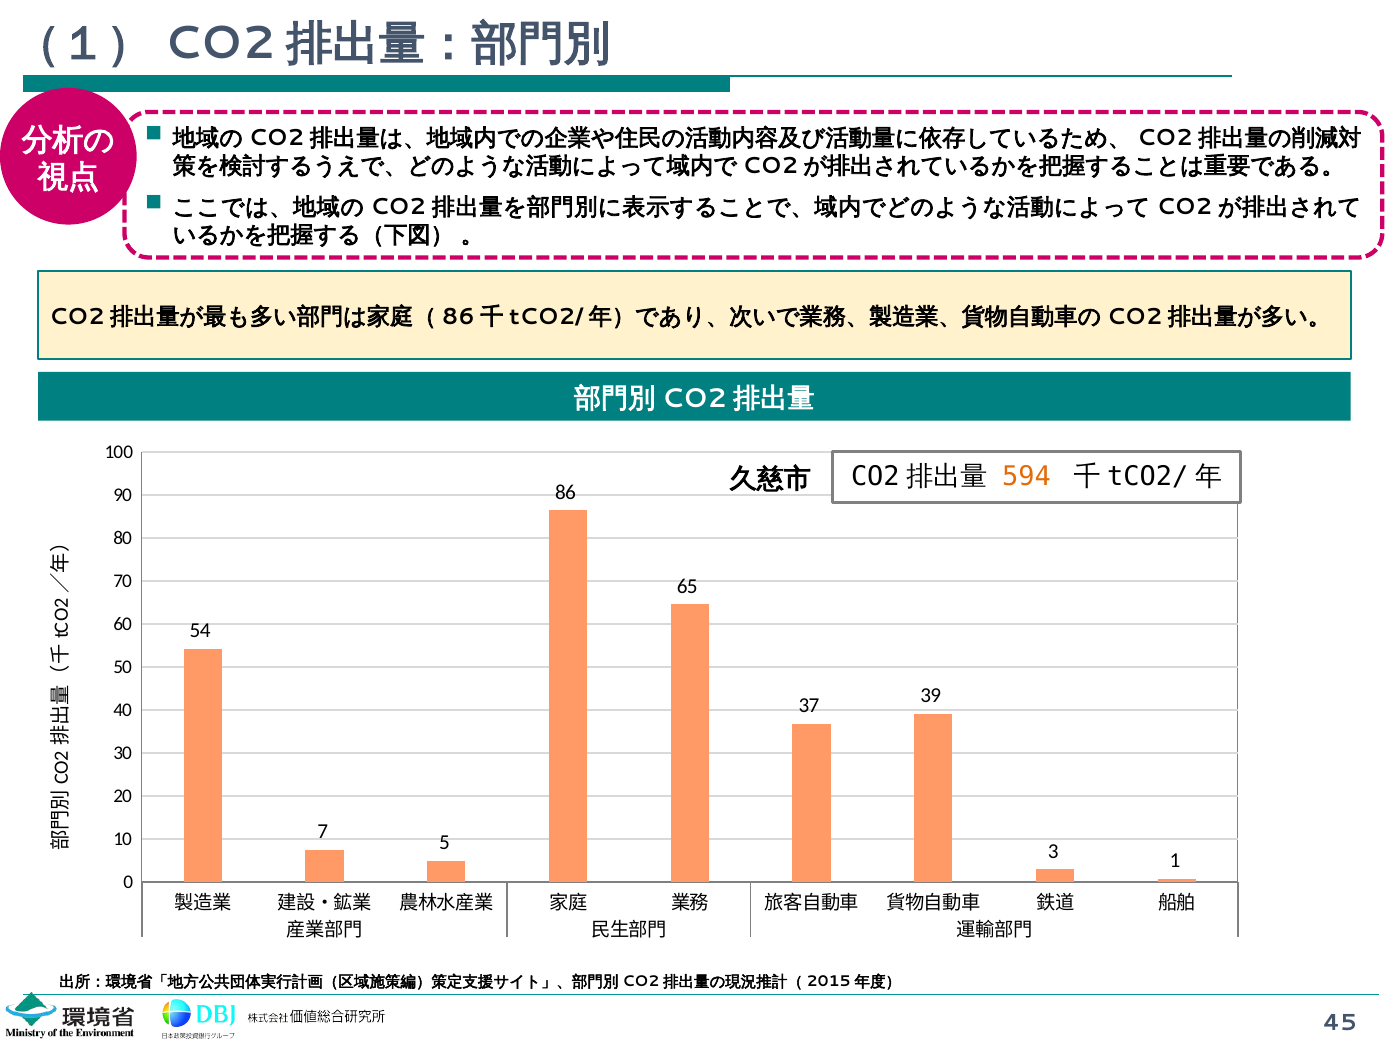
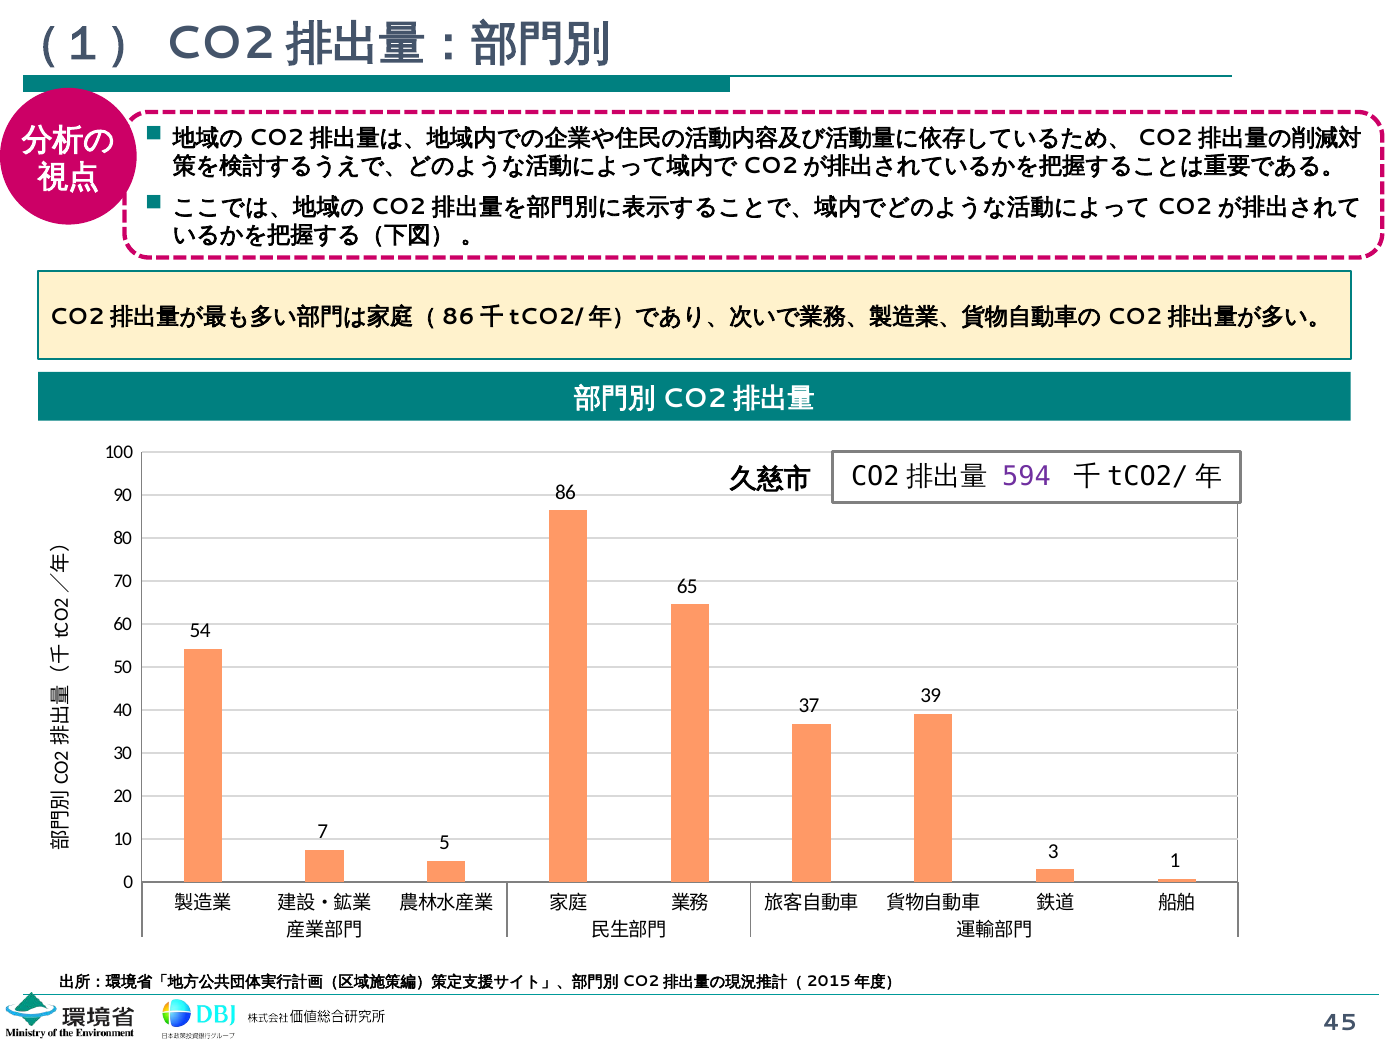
594 colour: orange -> purple (1027, 476)
